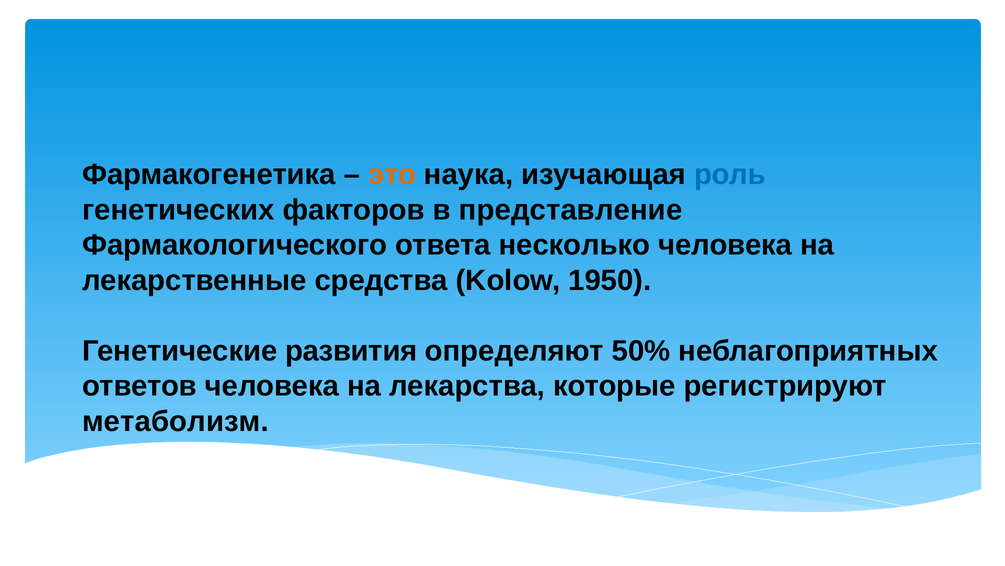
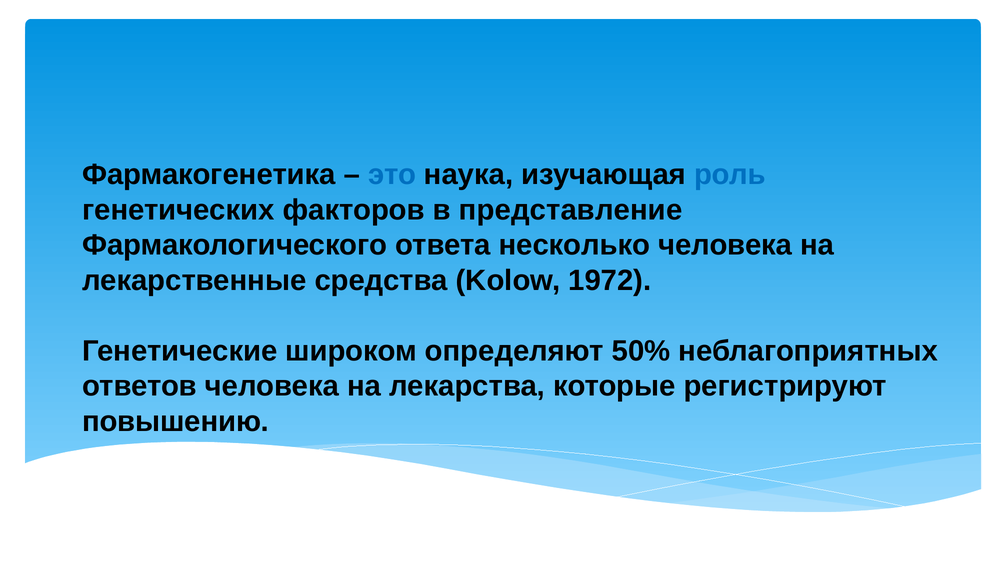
это colour: orange -> blue (392, 175)
1950: 1950 -> 1972 (610, 280)
развития: развития -> широком (351, 351)
метаболизм: метаболизм -> повышению (176, 421)
